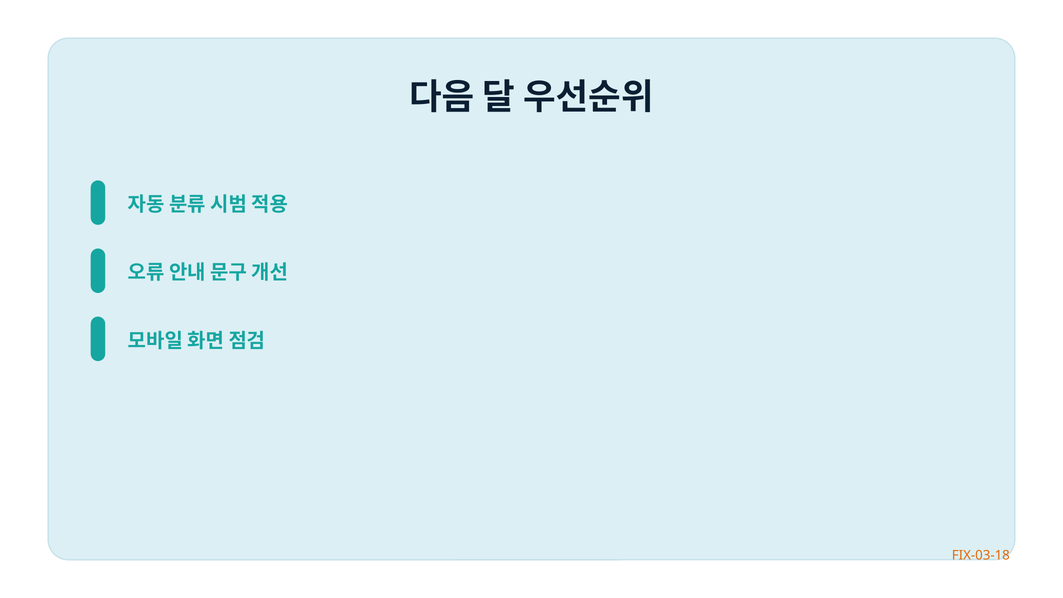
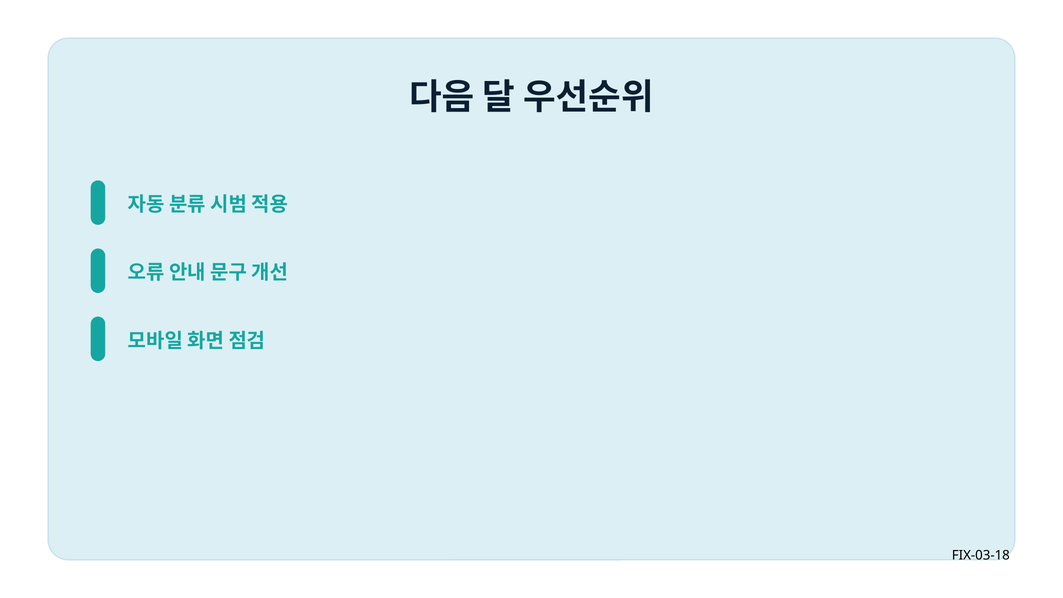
FIX-03-18 colour: orange -> black (981, 556)
